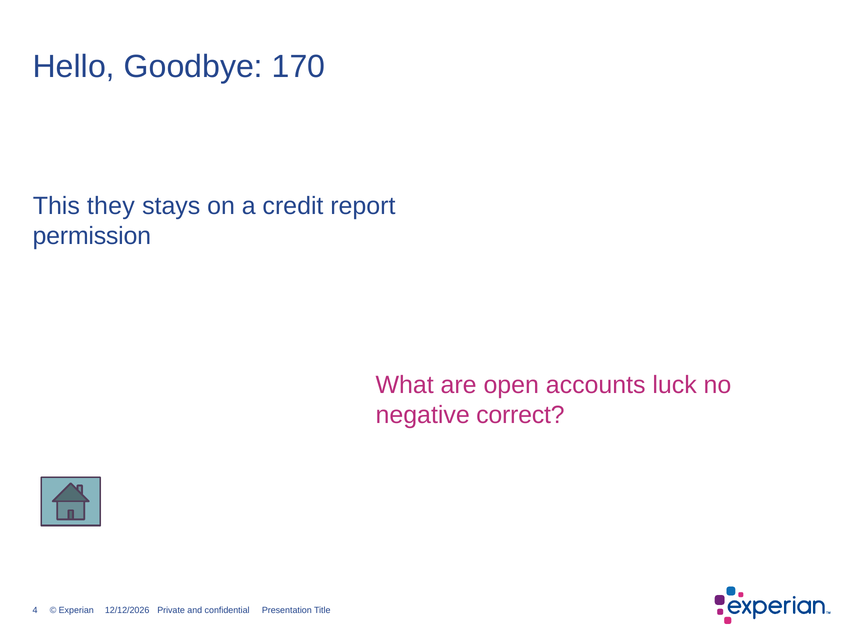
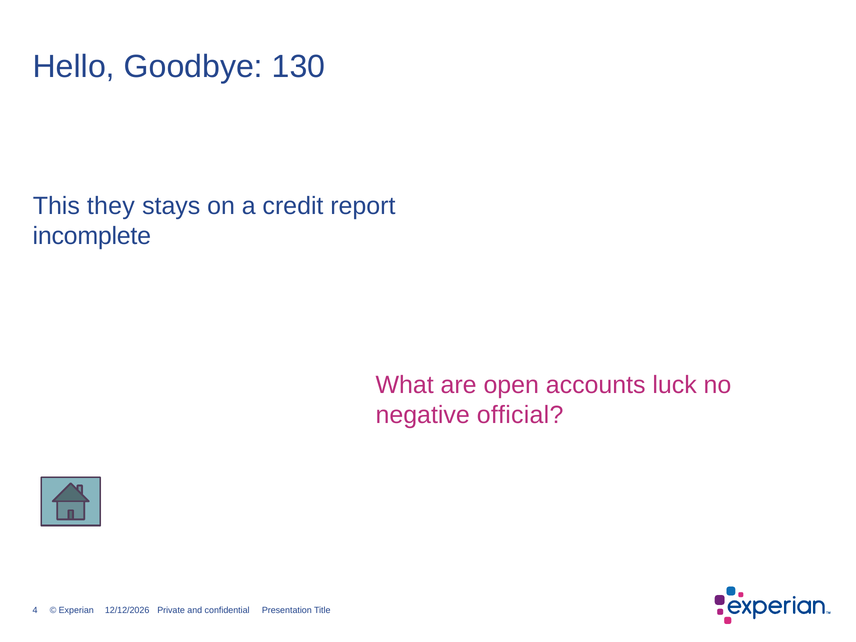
170: 170 -> 130 (298, 67)
permission: permission -> incomplete (92, 236)
correct: correct -> official (520, 415)
